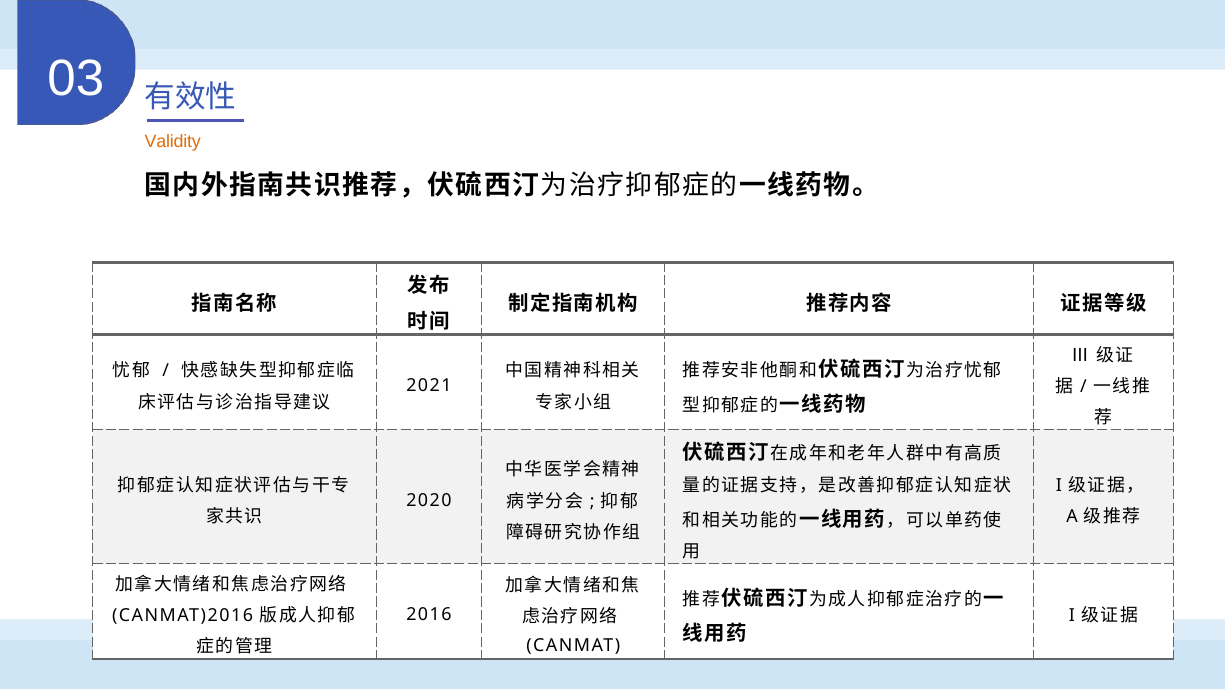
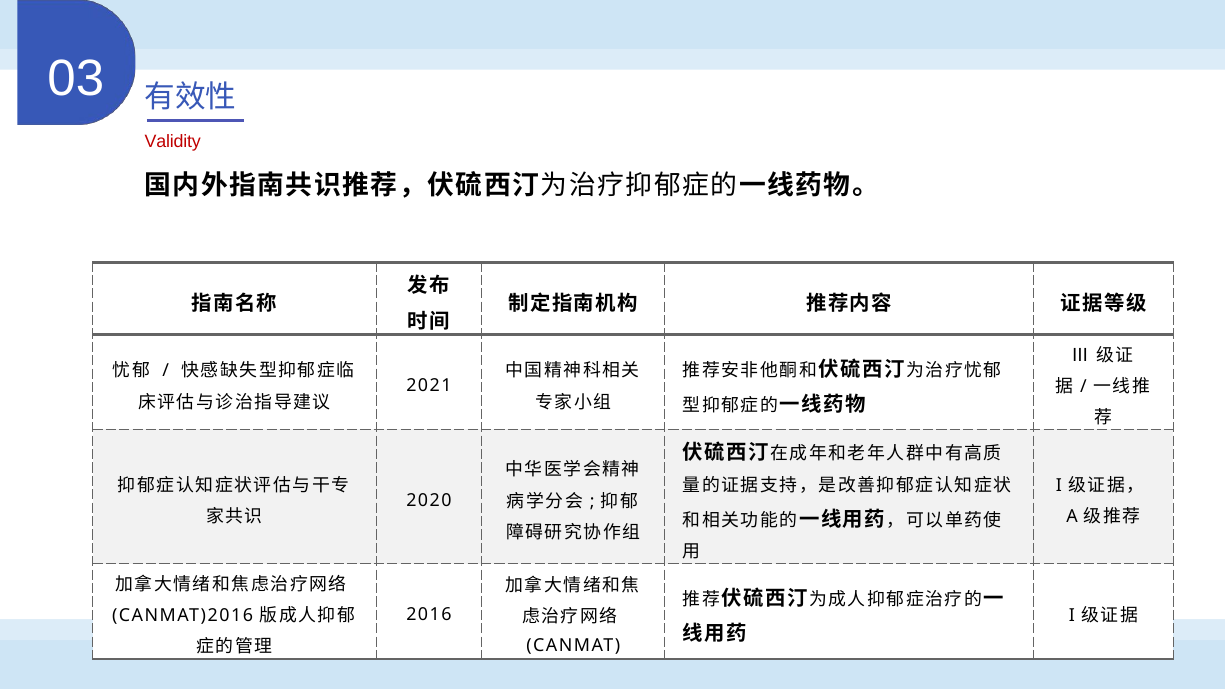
Validity colour: orange -> red (173, 141)
